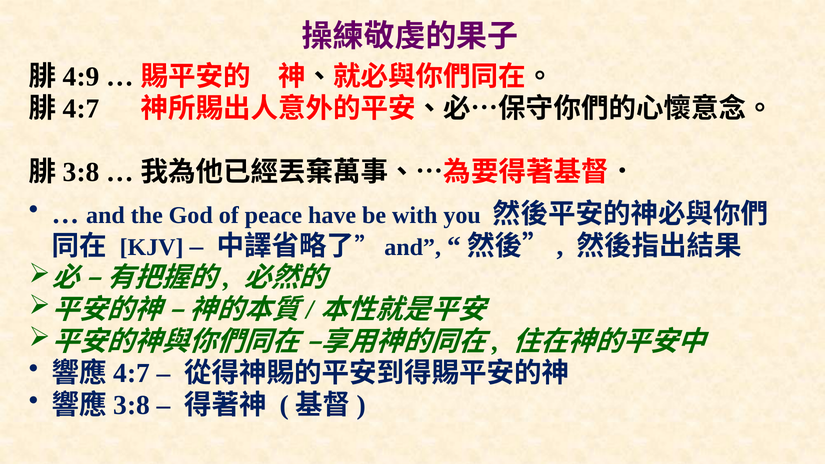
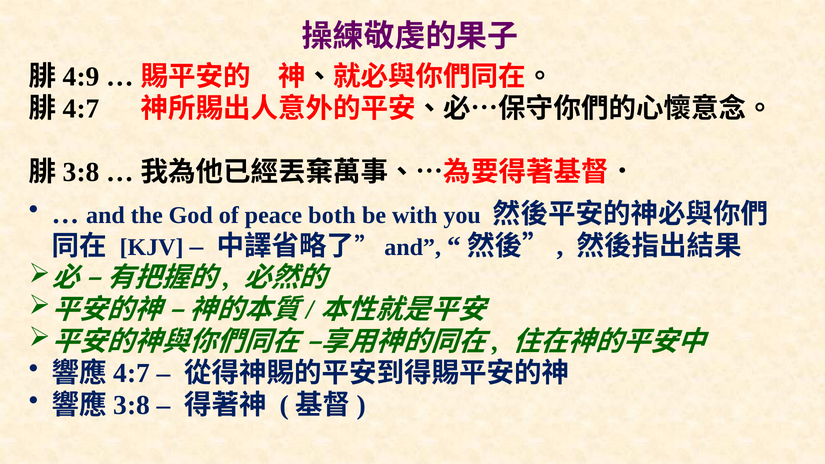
have: have -> both (332, 216)
